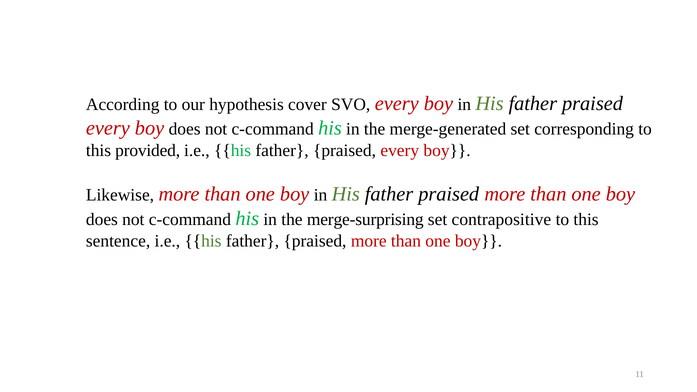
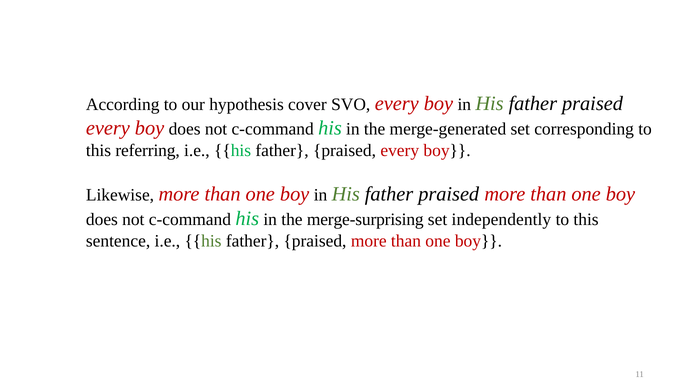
provided: provided -> referring (148, 151)
contrapositive: contrapositive -> independently (501, 220)
